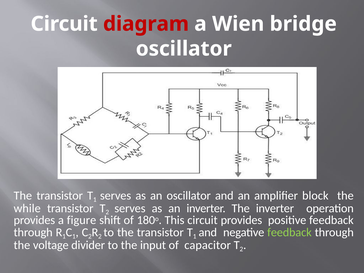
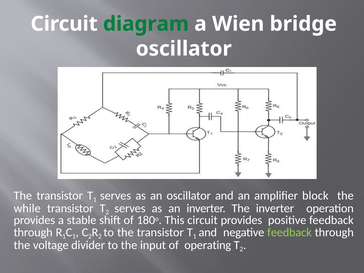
diagram colour: red -> green (146, 24)
figure: figure -> stable (82, 220)
capacitor: capacitor -> operating (208, 245)
